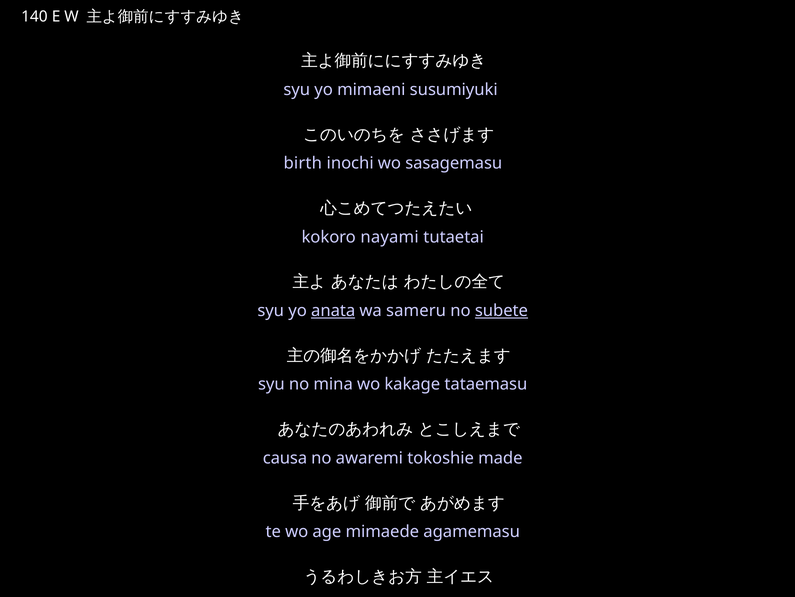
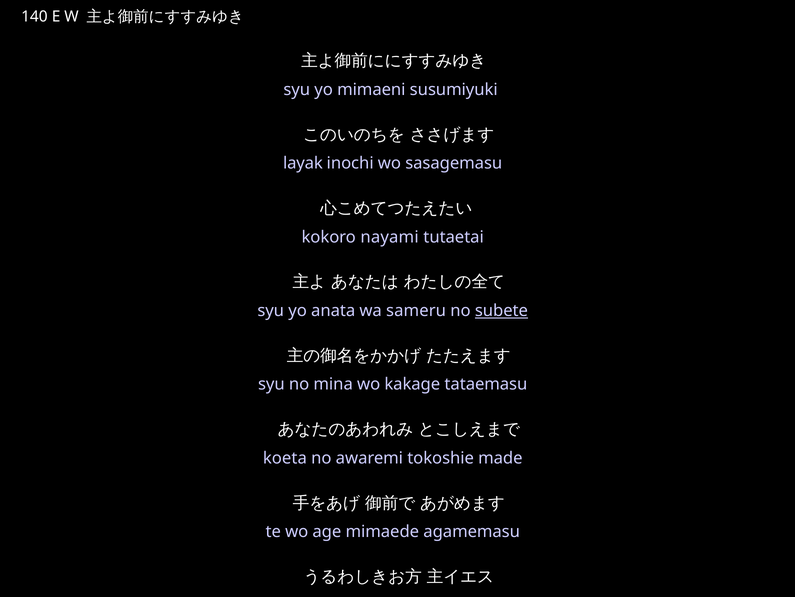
birth: birth -> layak (303, 163)
anata underline: present -> none (333, 310)
causa: causa -> koeta (285, 458)
